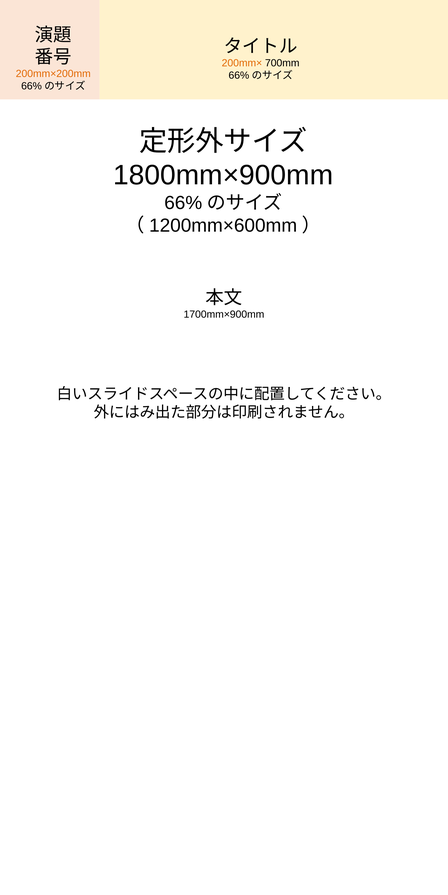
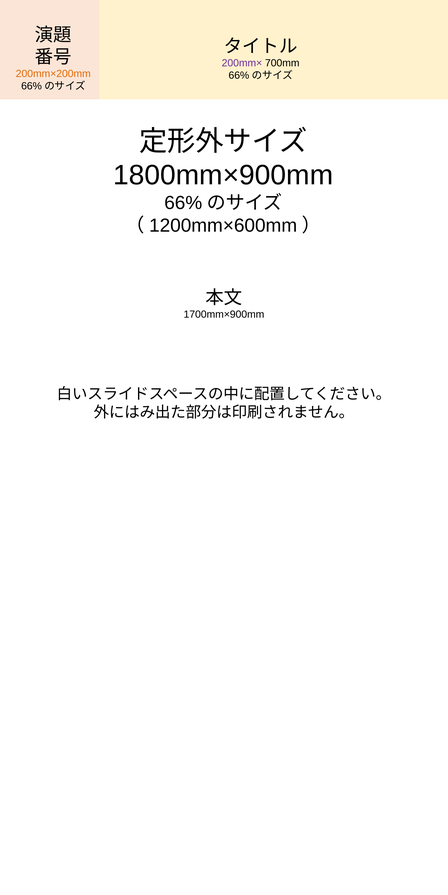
200mm× colour: orange -> purple (242, 63)
